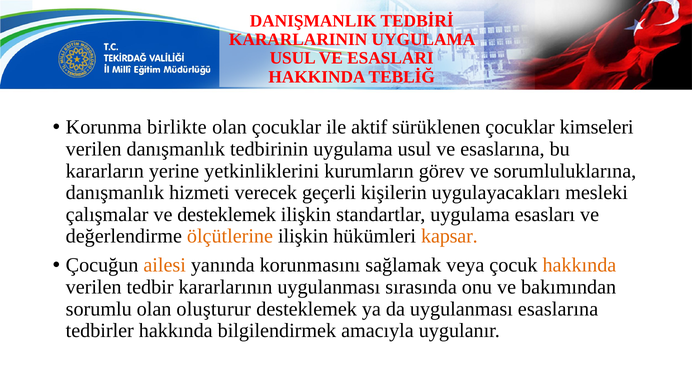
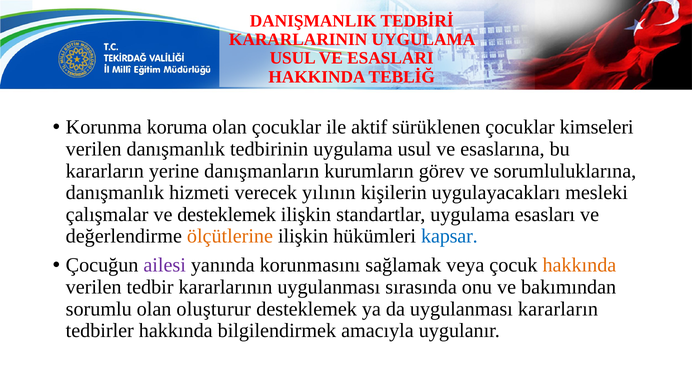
birlikte: birlikte -> koruma (177, 127)
yetkinliklerini: yetkinliklerini -> danışmanların (262, 171)
geçerli: geçerli -> yılının (329, 193)
kapsar colour: orange -> blue (449, 236)
ailesi colour: orange -> purple (165, 265)
uygulanması esaslarına: esaslarına -> kararların (558, 309)
